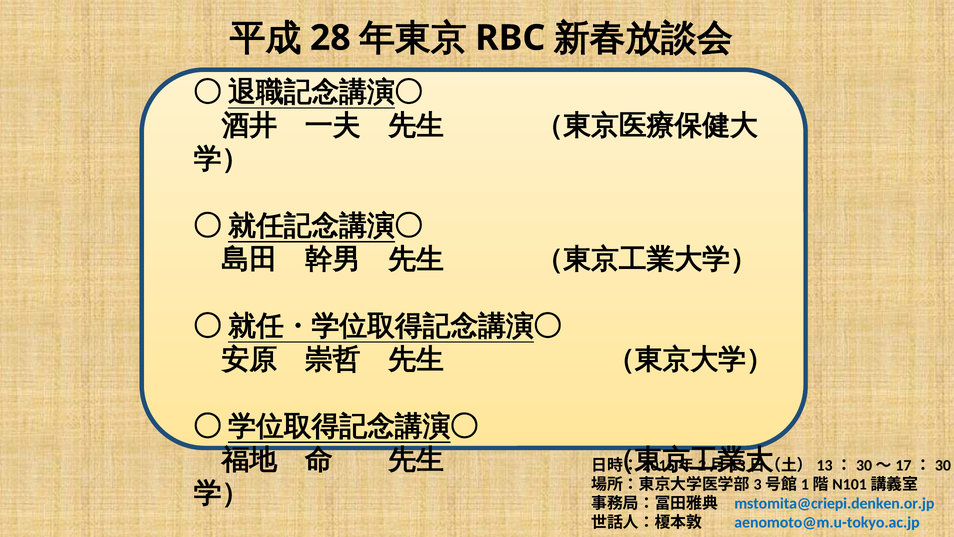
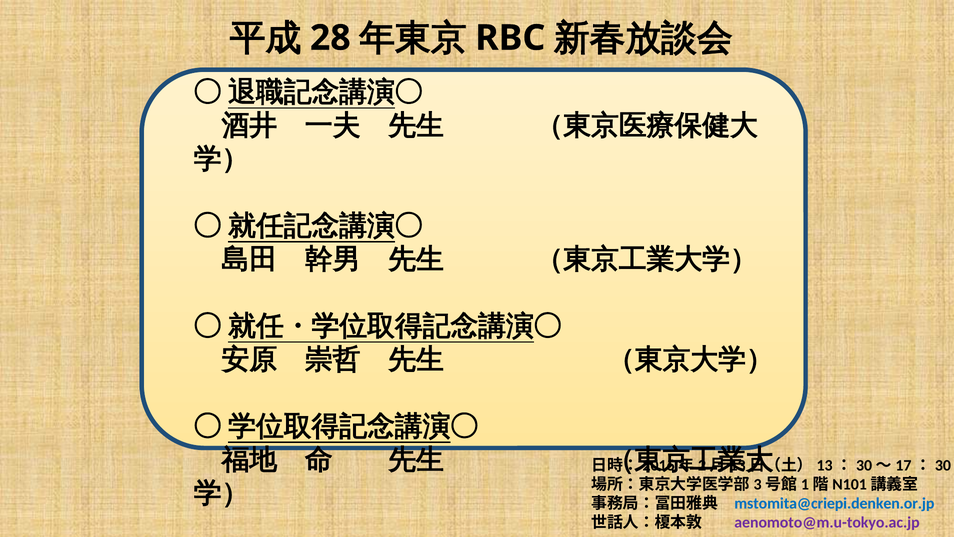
aenomoto@m.u-tokyo.ac.jp colour: blue -> purple (827, 522)
